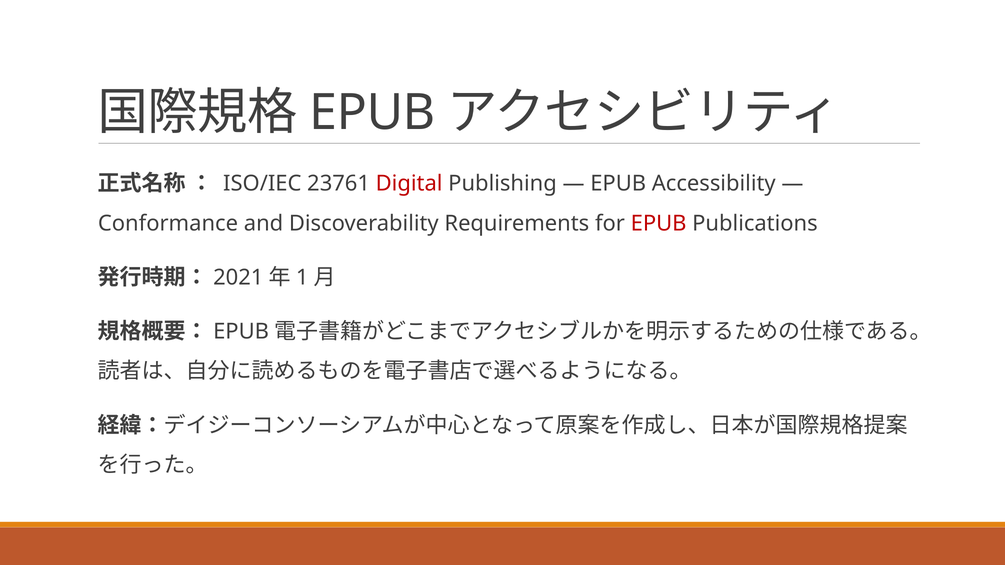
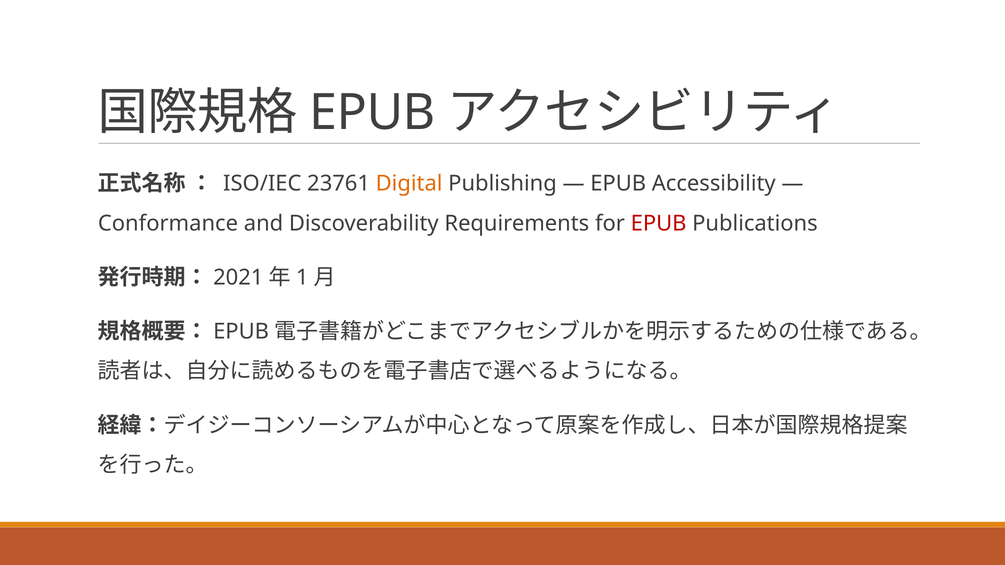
Digital colour: red -> orange (409, 184)
